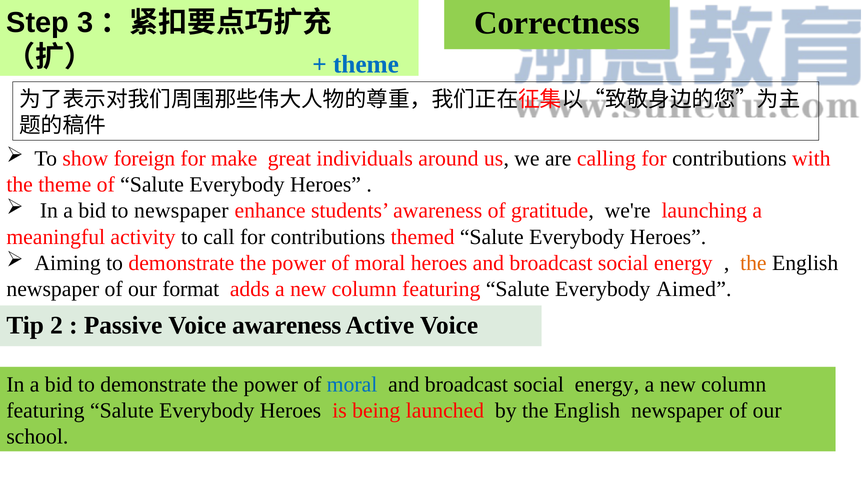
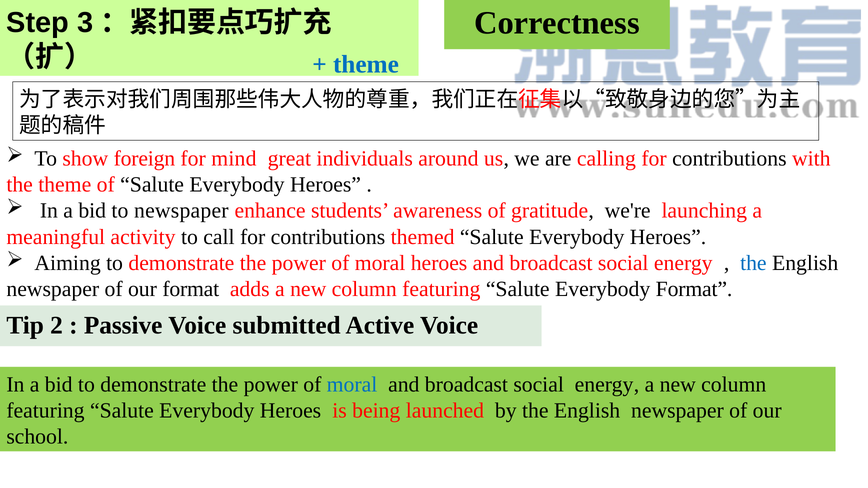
make: make -> mind (234, 159)
the colour: orange -> blue (753, 263)
Everybody Aimed: Aimed -> Format (694, 289)
Voice awareness: awareness -> submitted (287, 326)
